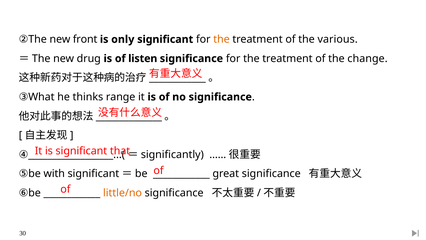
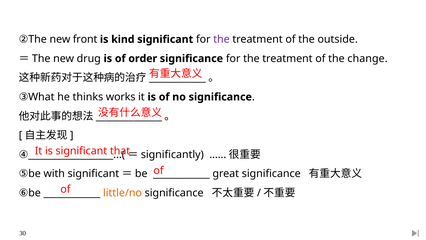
only: only -> kind (123, 39)
the colour: orange -> purple (222, 39)
various: various -> outside (338, 39)
listen: listen -> order (143, 58)
range: range -> works (121, 97)
